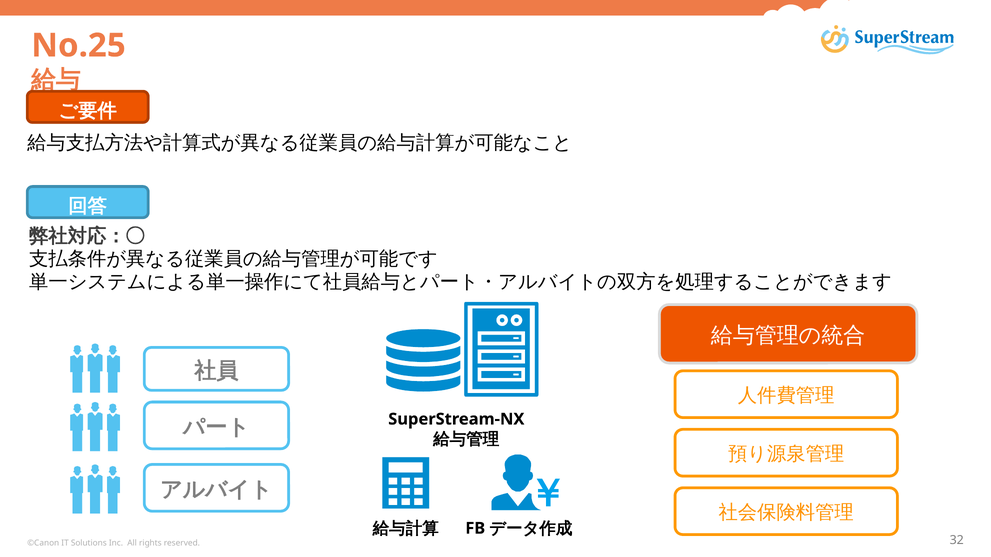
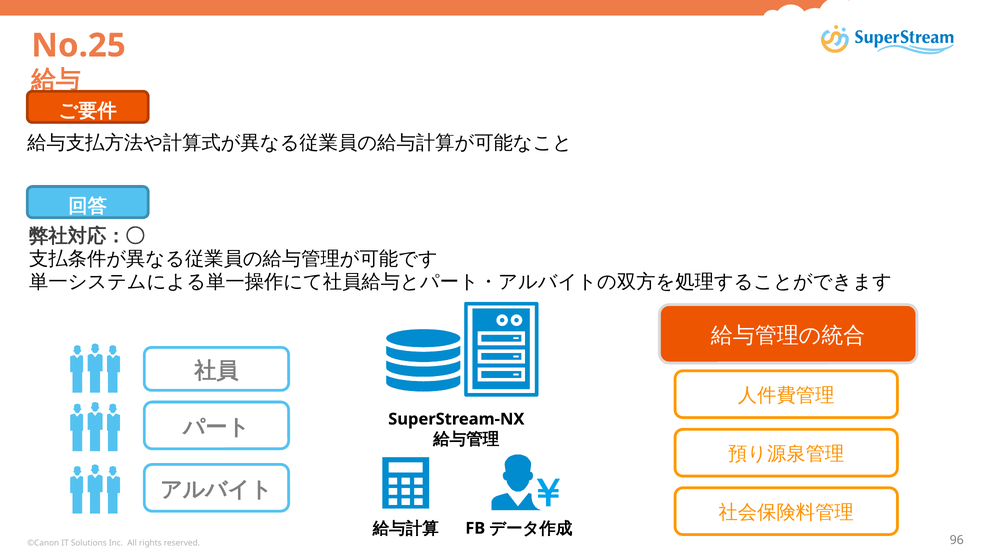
32: 32 -> 96 (957, 541)
